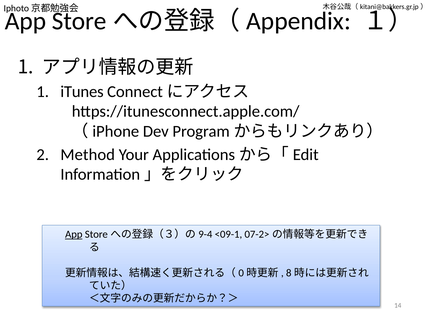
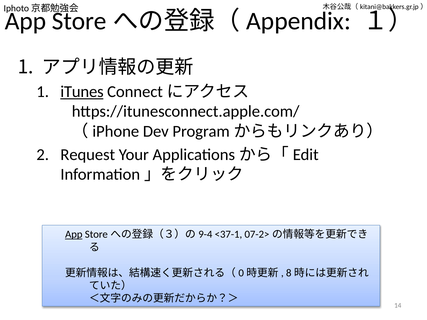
iTunes underline: none -> present (82, 92)
Method: Method -> Request (88, 155)
<09-1: <09-1 -> <37-1 (228, 235)
